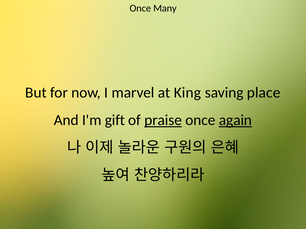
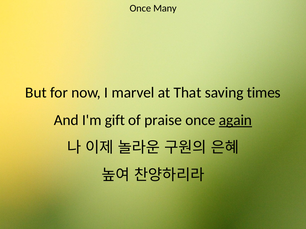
King: King -> That (187, 93)
place: place -> times (264, 93)
praise underline: present -> none (163, 120)
